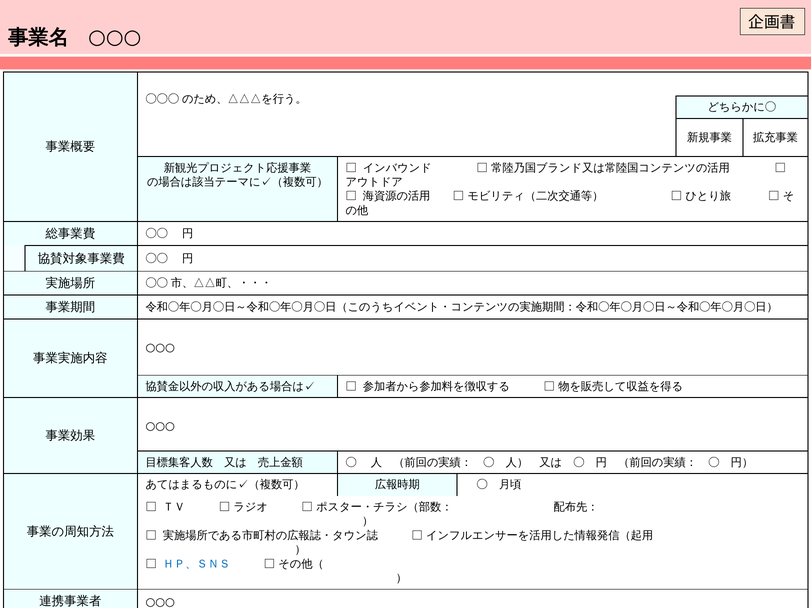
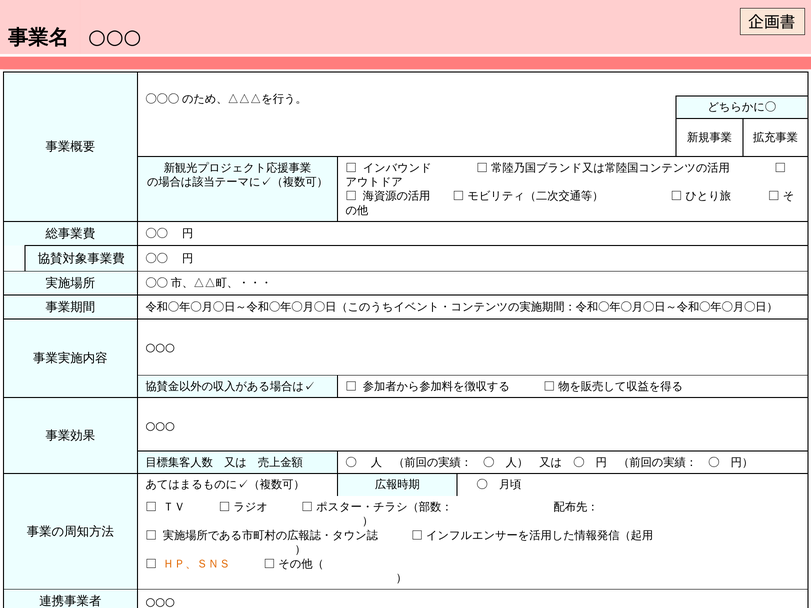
ＨＰ、ＳＮＳ colour: blue -> orange (197, 564)
